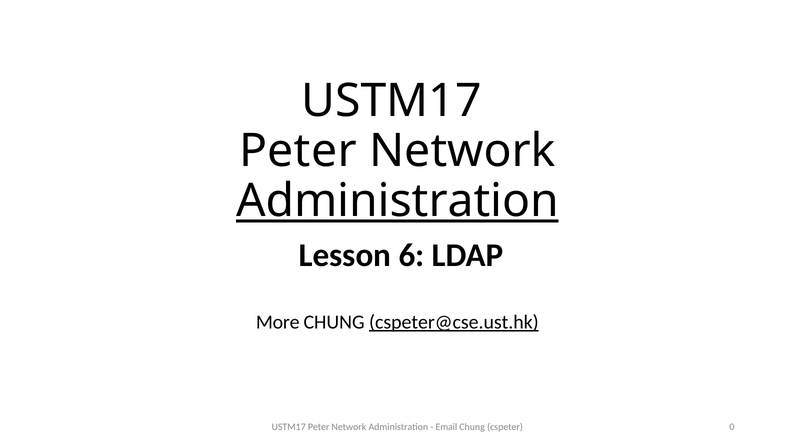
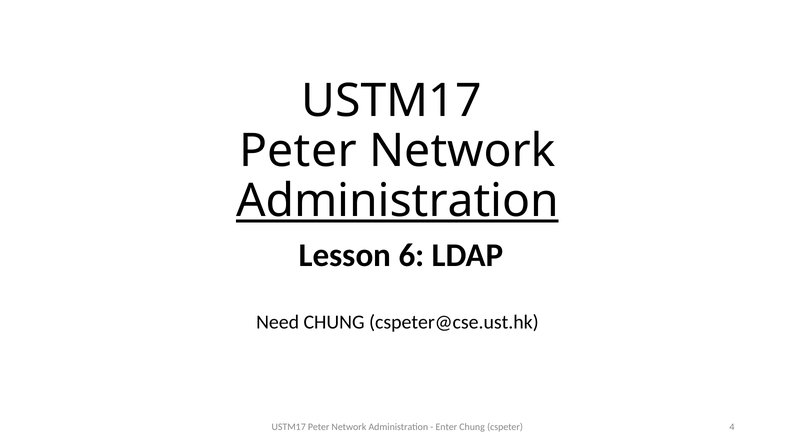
More: More -> Need (278, 322)
cspeter@cse.ust.hk underline: present -> none (454, 322)
Email: Email -> Enter (446, 427)
0: 0 -> 4 (732, 427)
